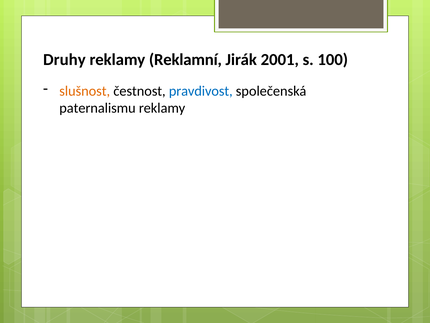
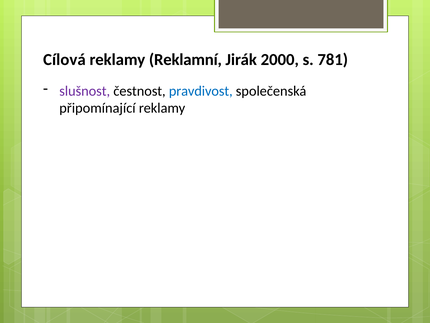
Druhy: Druhy -> Cílová (64, 59)
2001: 2001 -> 2000 (280, 59)
100: 100 -> 781 (333, 59)
slušnost colour: orange -> purple (85, 91)
paternalismu: paternalismu -> připomínající (97, 108)
